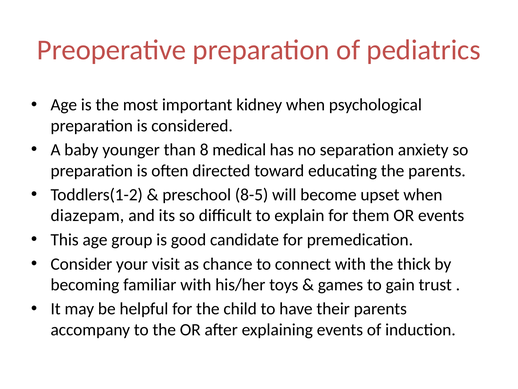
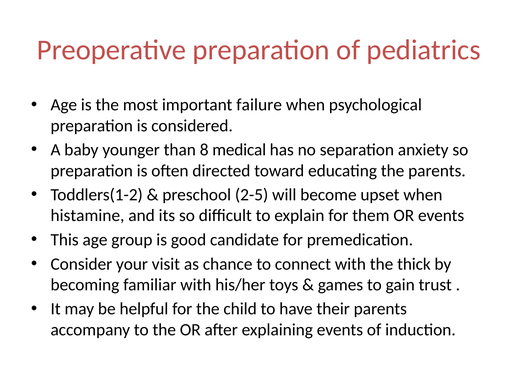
kidney: kidney -> failure (259, 105)
8-5: 8-5 -> 2-5 (252, 195)
diazepam: diazepam -> histamine (87, 215)
